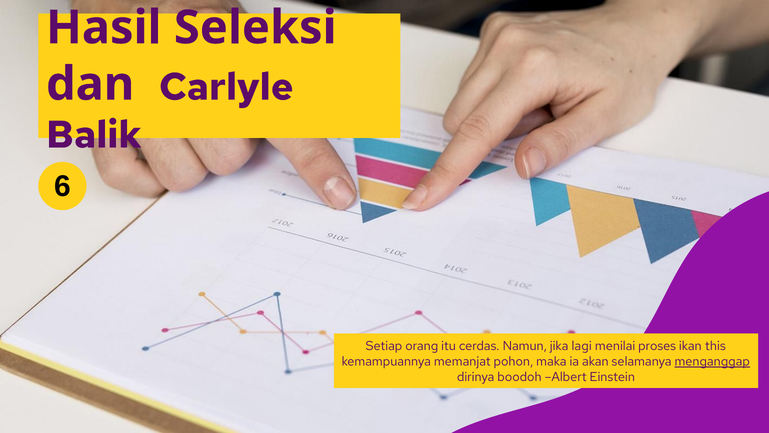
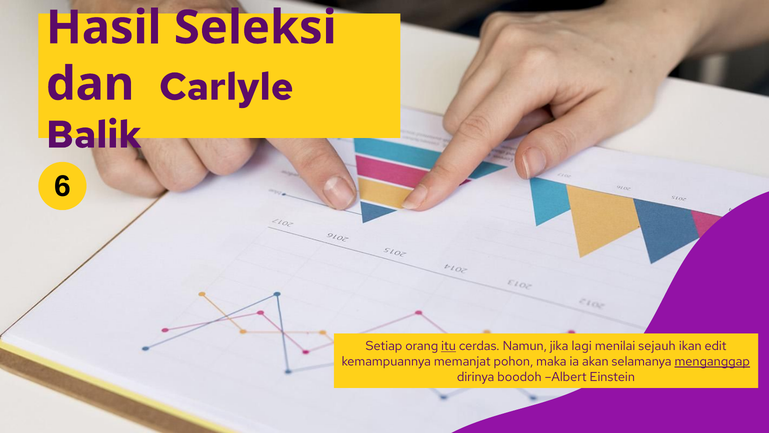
itu underline: none -> present (449, 346)
proses: proses -> sejauh (657, 346)
this: this -> edit (716, 346)
